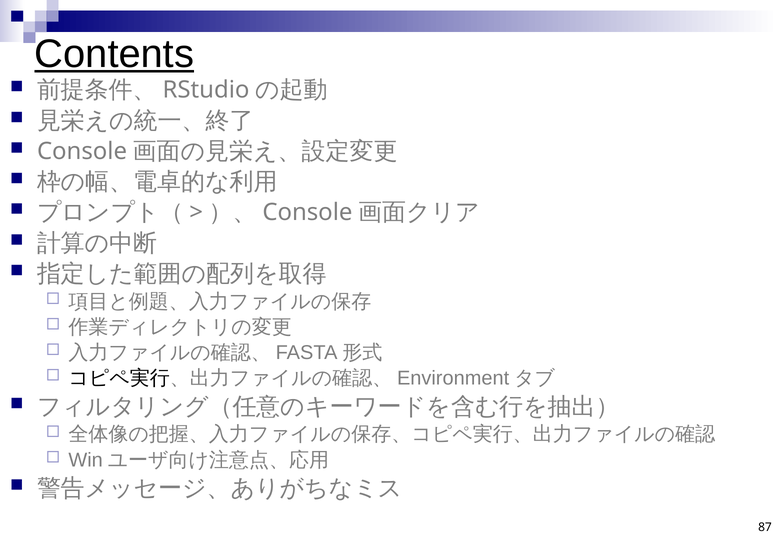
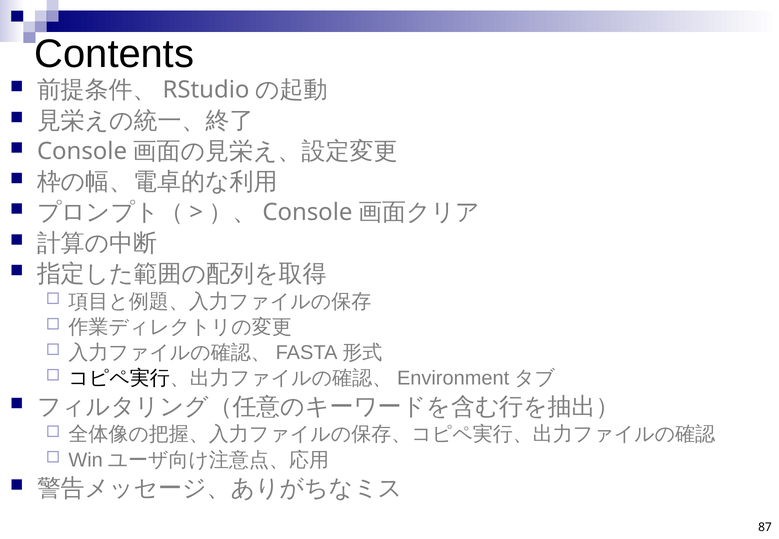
Contents underline: present -> none (114, 54)
